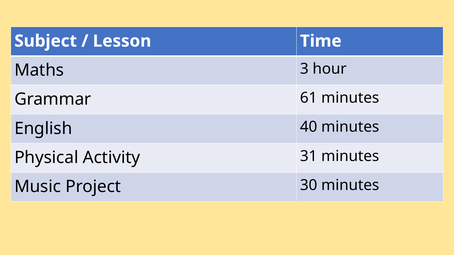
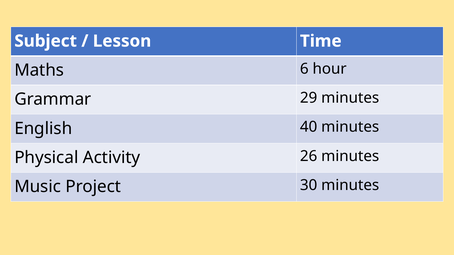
3: 3 -> 6 (304, 69)
61: 61 -> 29 (309, 98)
31: 31 -> 26 (309, 156)
